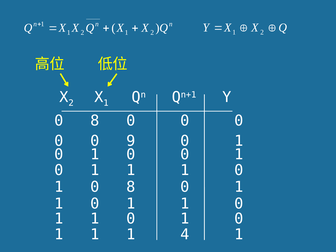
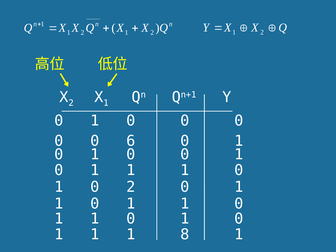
8: 8 -> 1 (95, 121)
9: 9 -> 6 (131, 141)
1 0 8: 8 -> 2 (131, 187)
4: 4 -> 8 (185, 234)
